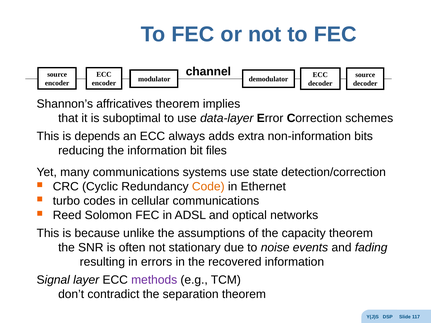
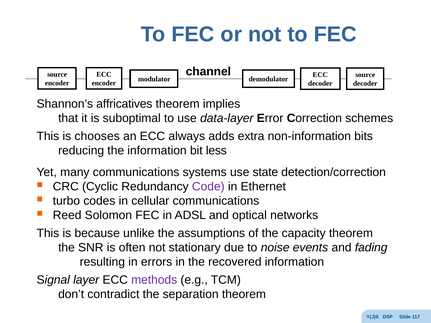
depends: depends -> chooses (97, 136)
files: files -> less (216, 151)
Code colour: orange -> purple (208, 187)
